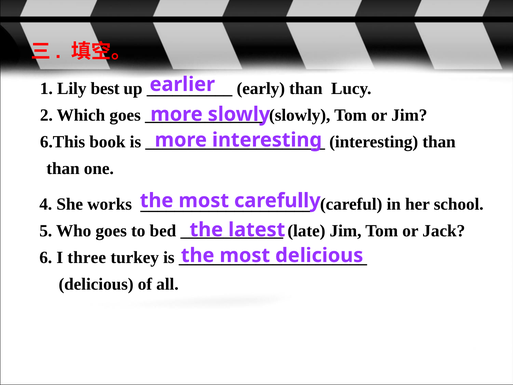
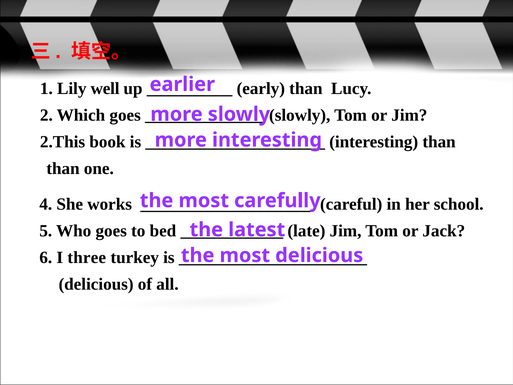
best: best -> well (105, 88)
6.This: 6.This -> 2.This (63, 142)
